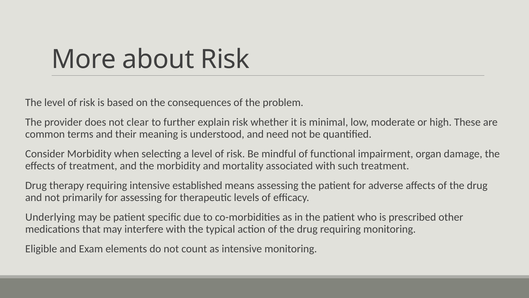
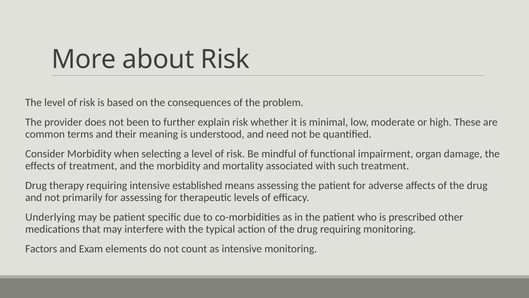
clear: clear -> been (138, 122)
Eligible: Eligible -> Factors (41, 248)
